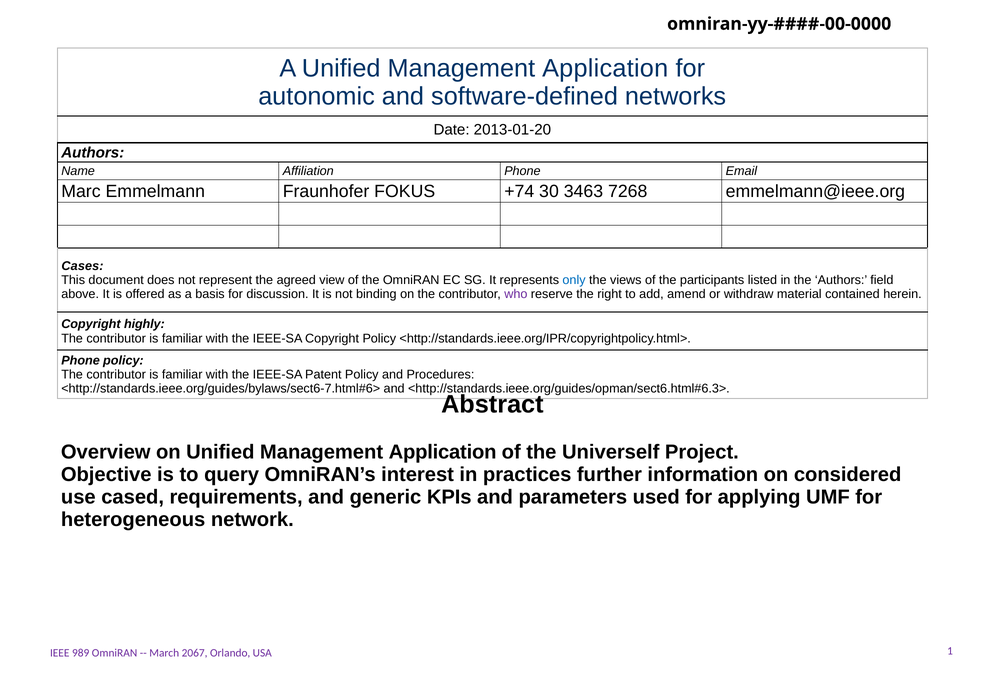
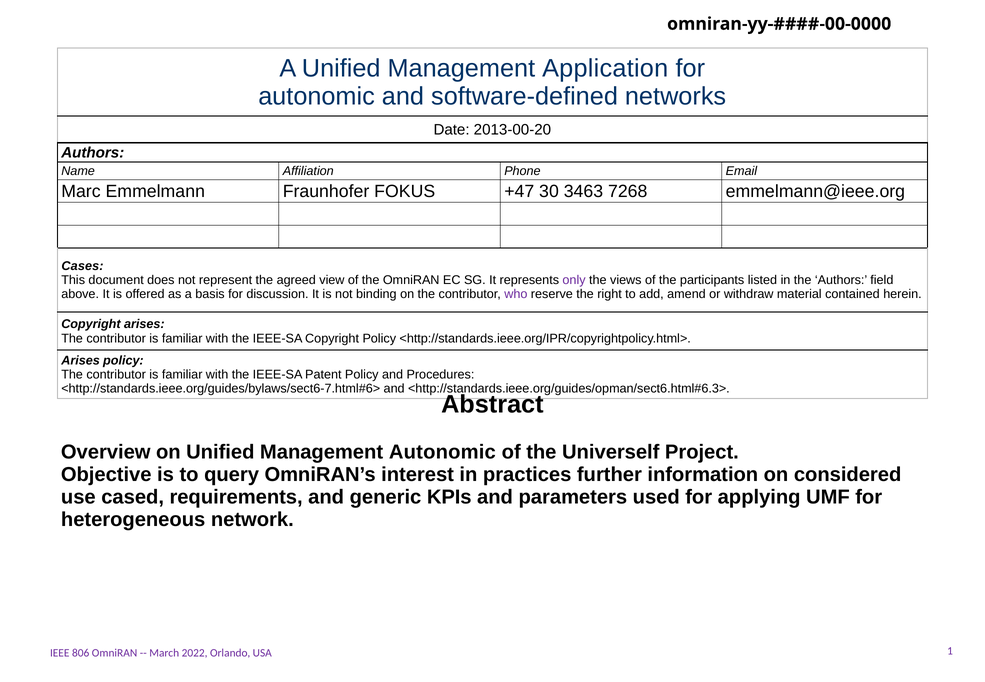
2013-01-20: 2013-01-20 -> 2013-00-20 (512, 130)
+74: +74 -> +47 (519, 191)
only colour: blue -> purple (574, 280)
Copyright highly: highly -> arises (144, 324)
Phone: Phone -> Arises (81, 360)
on Unified Management Application: Application -> Autonomic (442, 452)
989: 989 -> 806 (81, 653)
2067: 2067 -> 2022 (195, 653)
